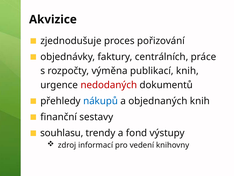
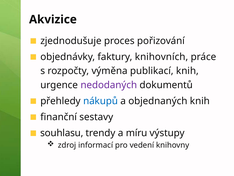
centrálních: centrálních -> knihovních (162, 57)
nedodaných colour: red -> purple (109, 85)
fond: fond -> míru (137, 133)
